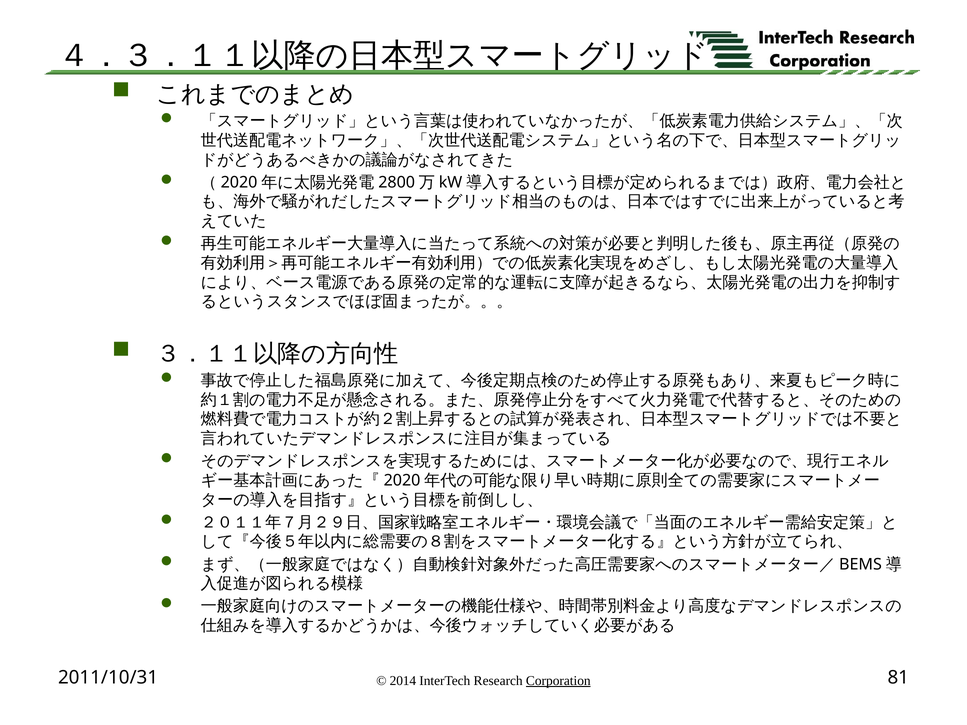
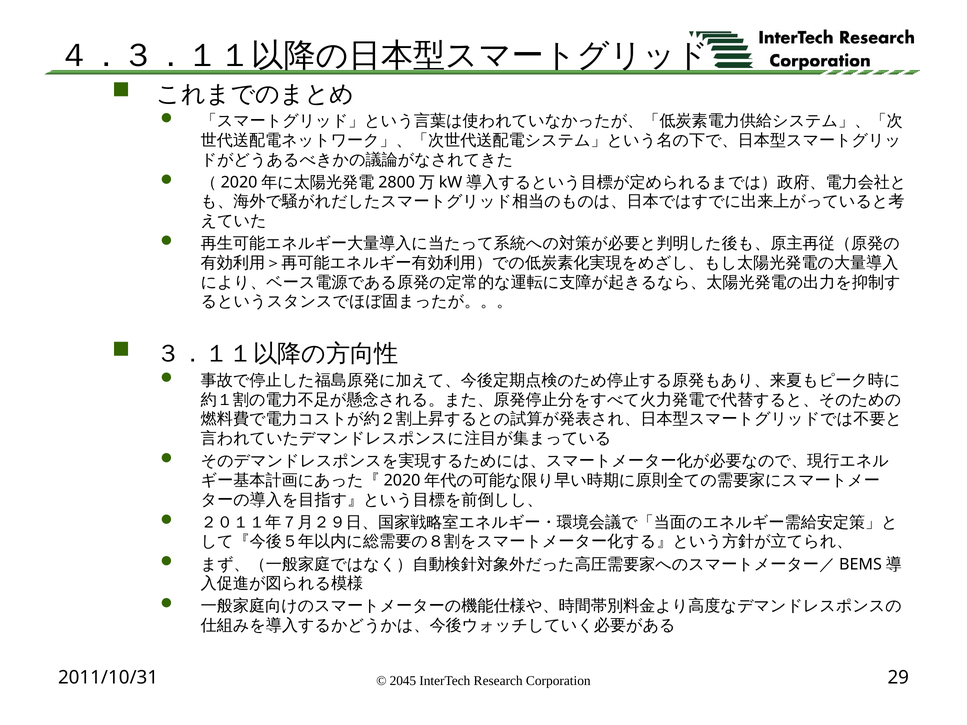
81: 81 -> 29 (898, 678)
2014: 2014 -> 2045 (403, 681)
Corporation underline: present -> none (558, 681)
